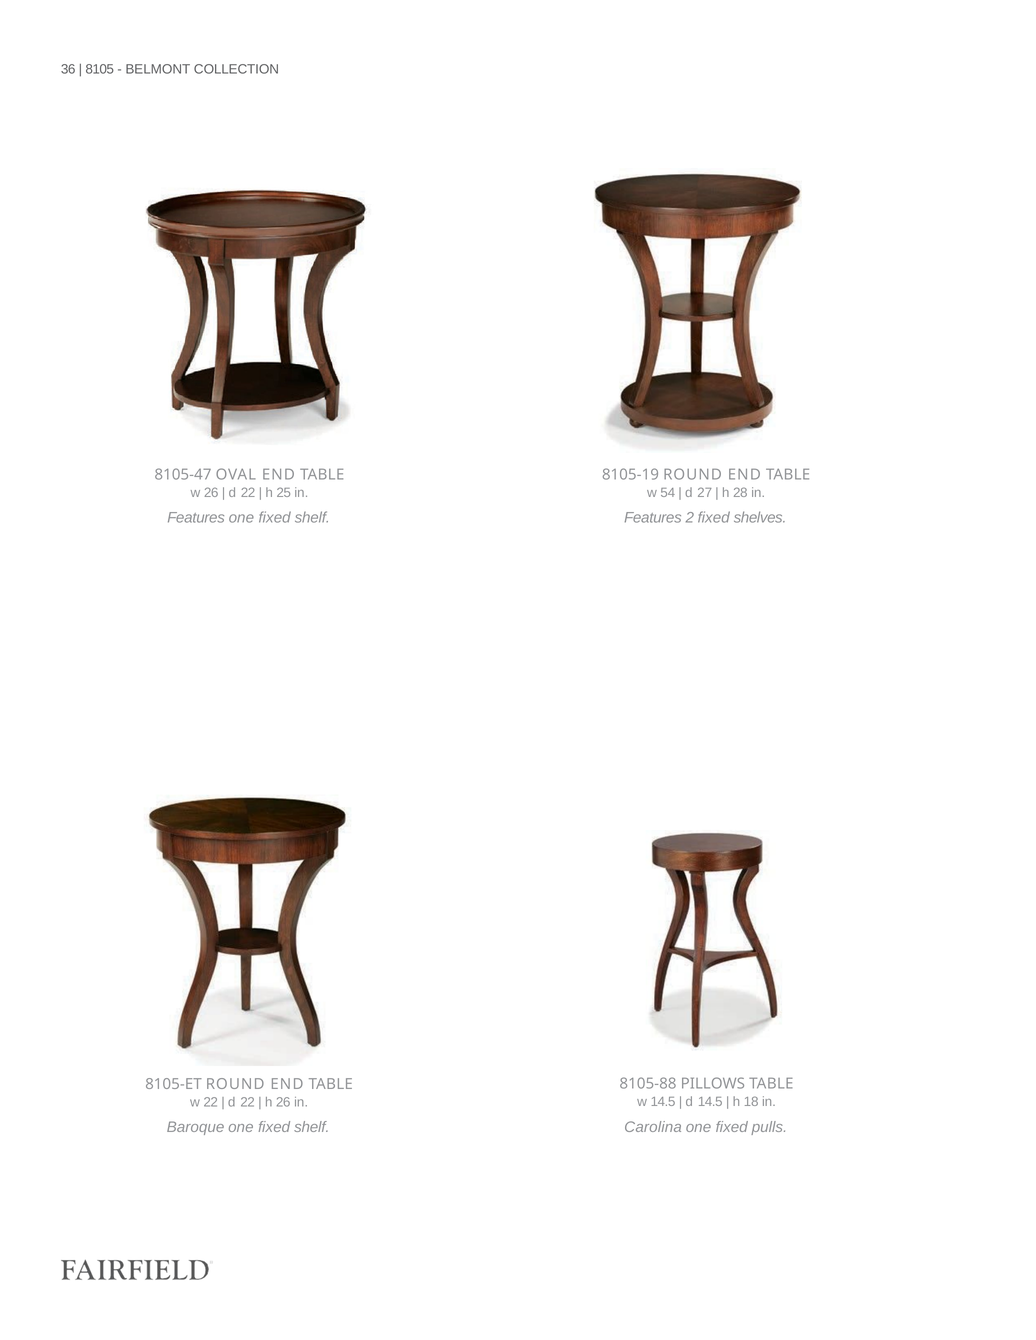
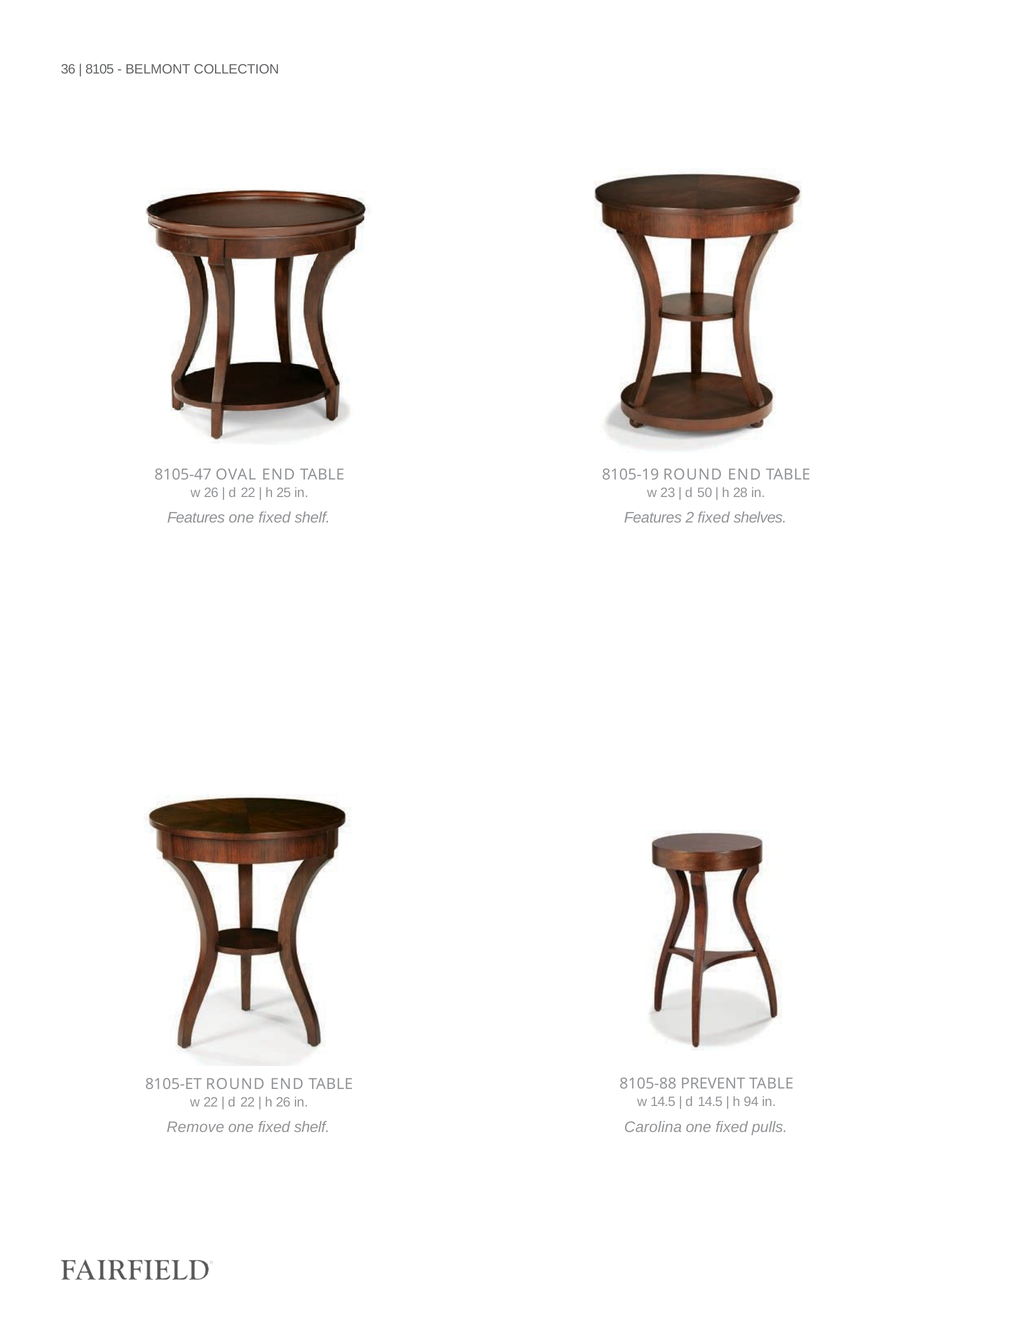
54: 54 -> 23 (668, 493)
27: 27 -> 50 (705, 493)
PILLOWS: PILLOWS -> PREVENT (713, 1084)
18: 18 -> 94 (751, 1102)
Baroque: Baroque -> Remove (195, 1128)
